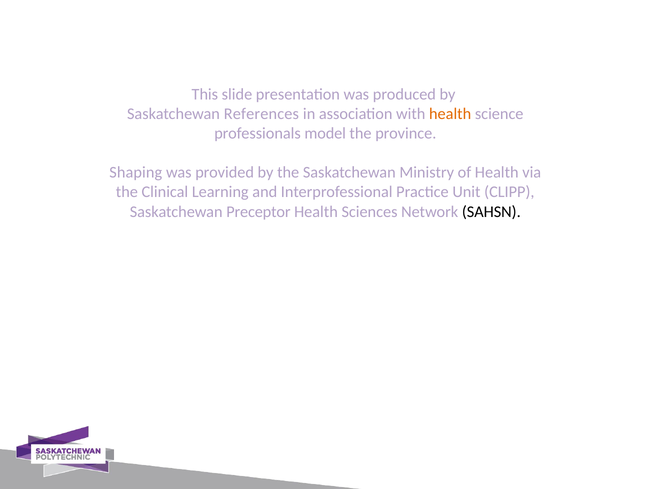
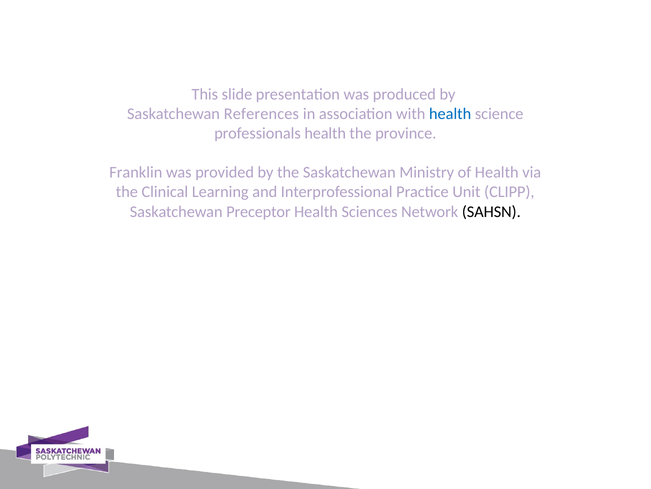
health colour: orange -> blue (450, 114)
professionals model: model -> health (325, 133)
Shaping: Shaping -> Franklin (136, 172)
